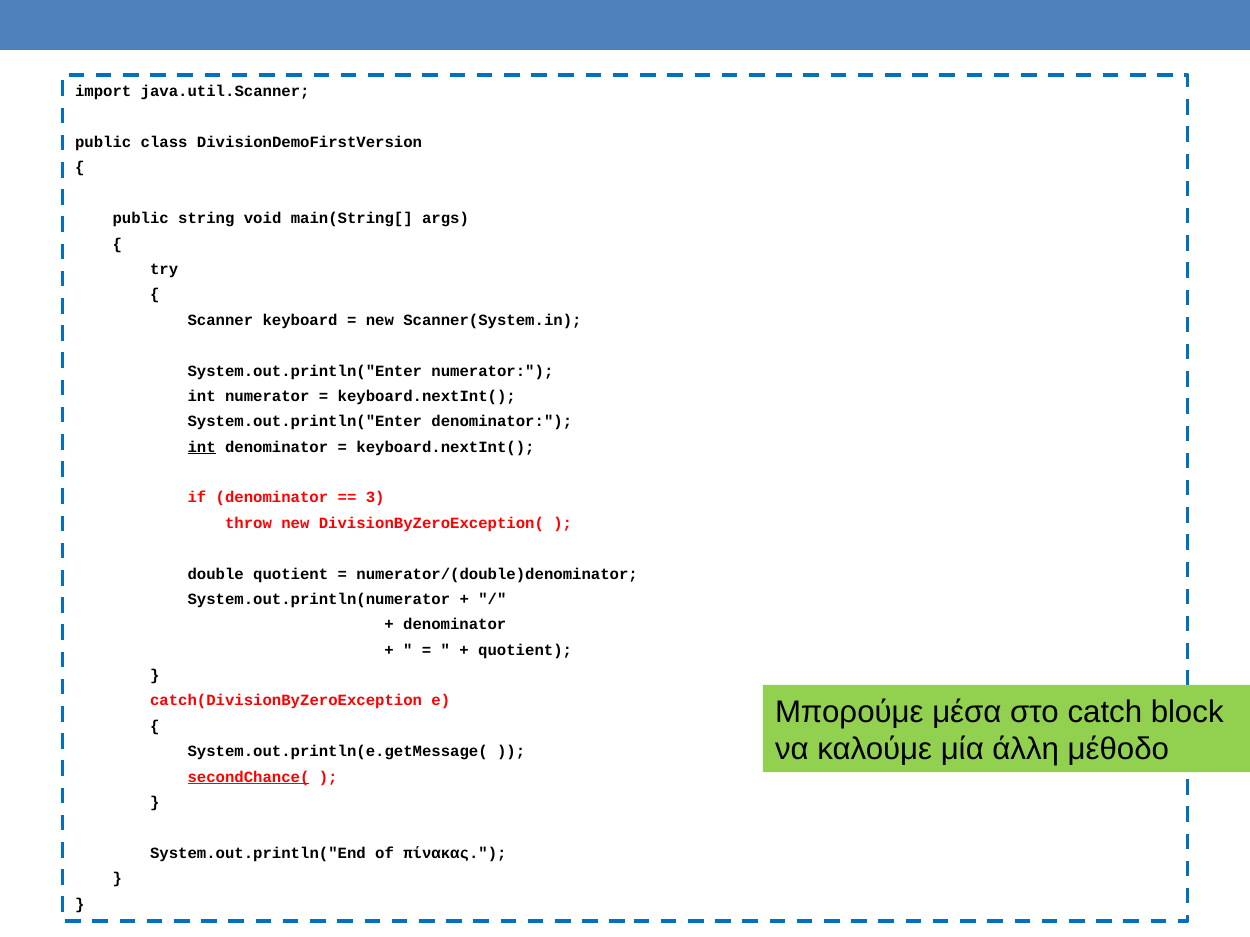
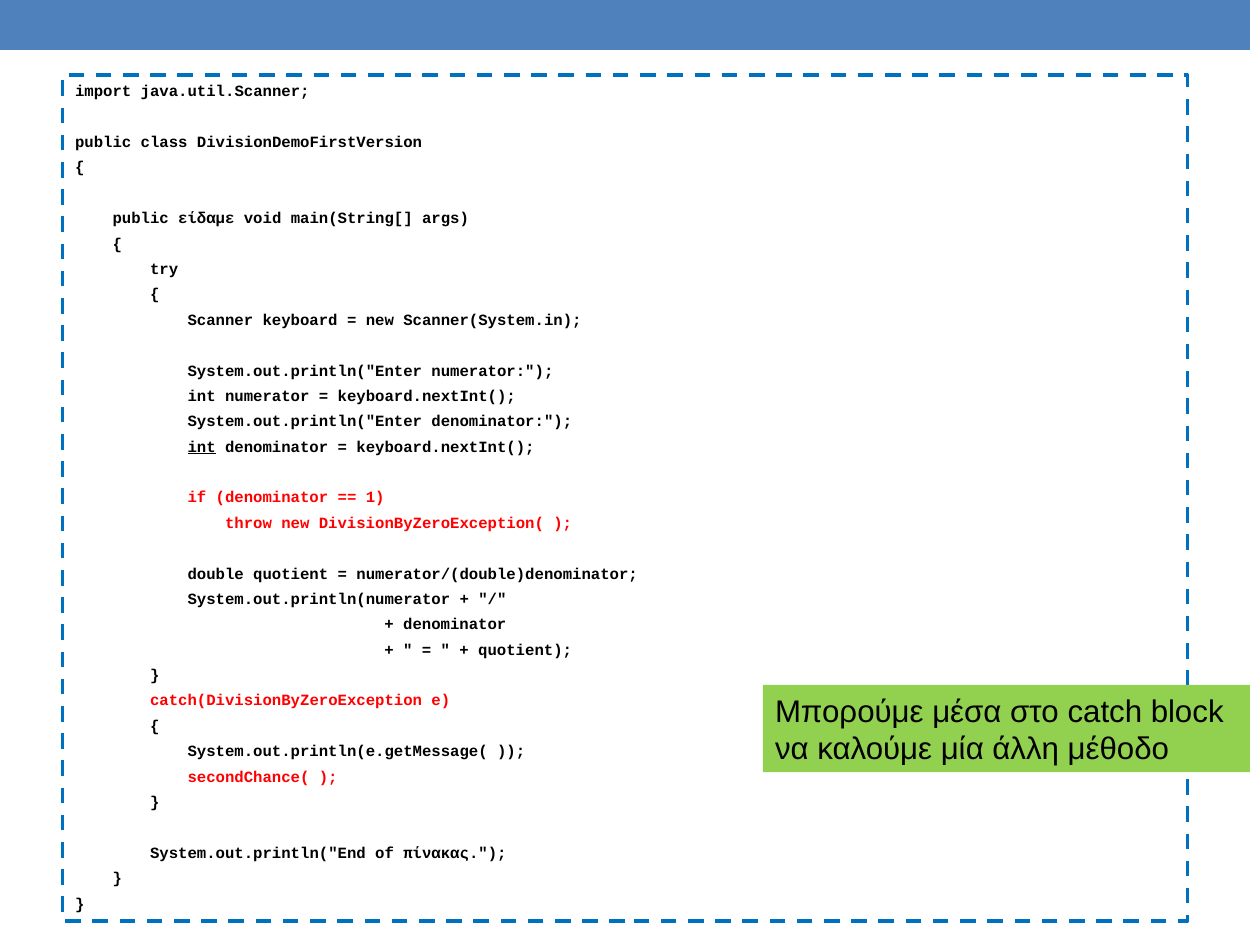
string: string -> είδαμε (206, 219)
3: 3 -> 1 (375, 498)
secondChance( underline: present -> none (248, 777)
